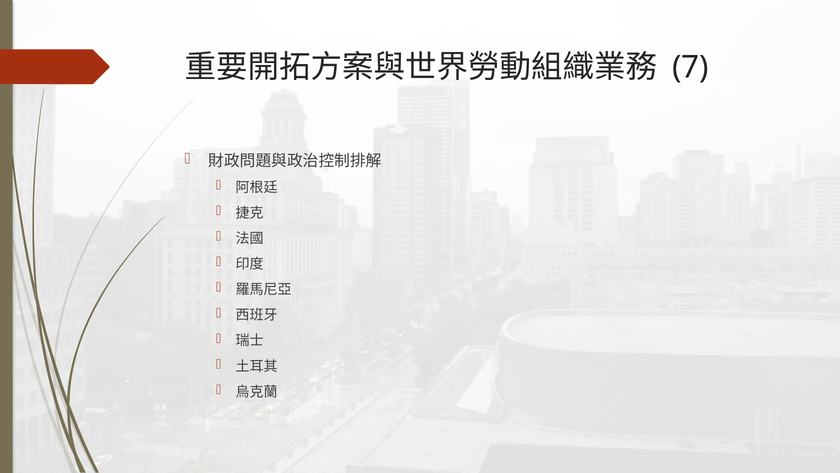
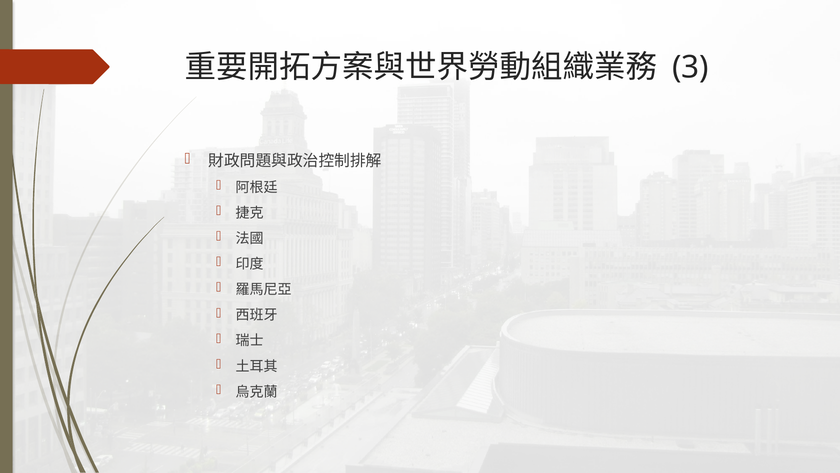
7: 7 -> 3 (690, 67)
